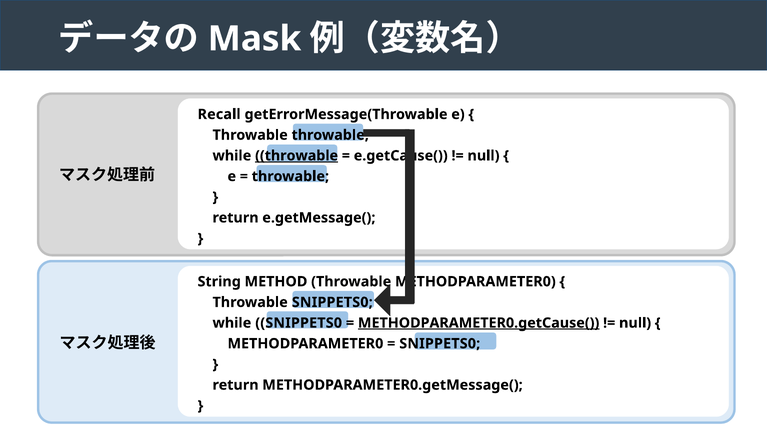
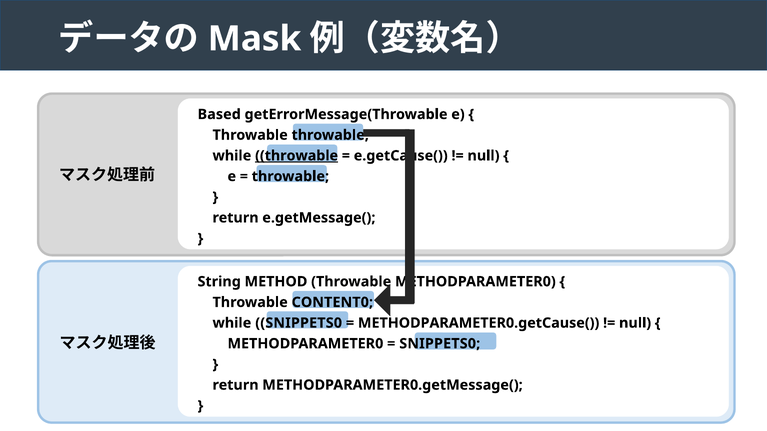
Recall: Recall -> Based (219, 114)
Throwable SNIPPETS0: SNIPPETS0 -> CONTENT0 (332, 303)
METHODPARAMETER0.getCause( underline: present -> none (479, 323)
